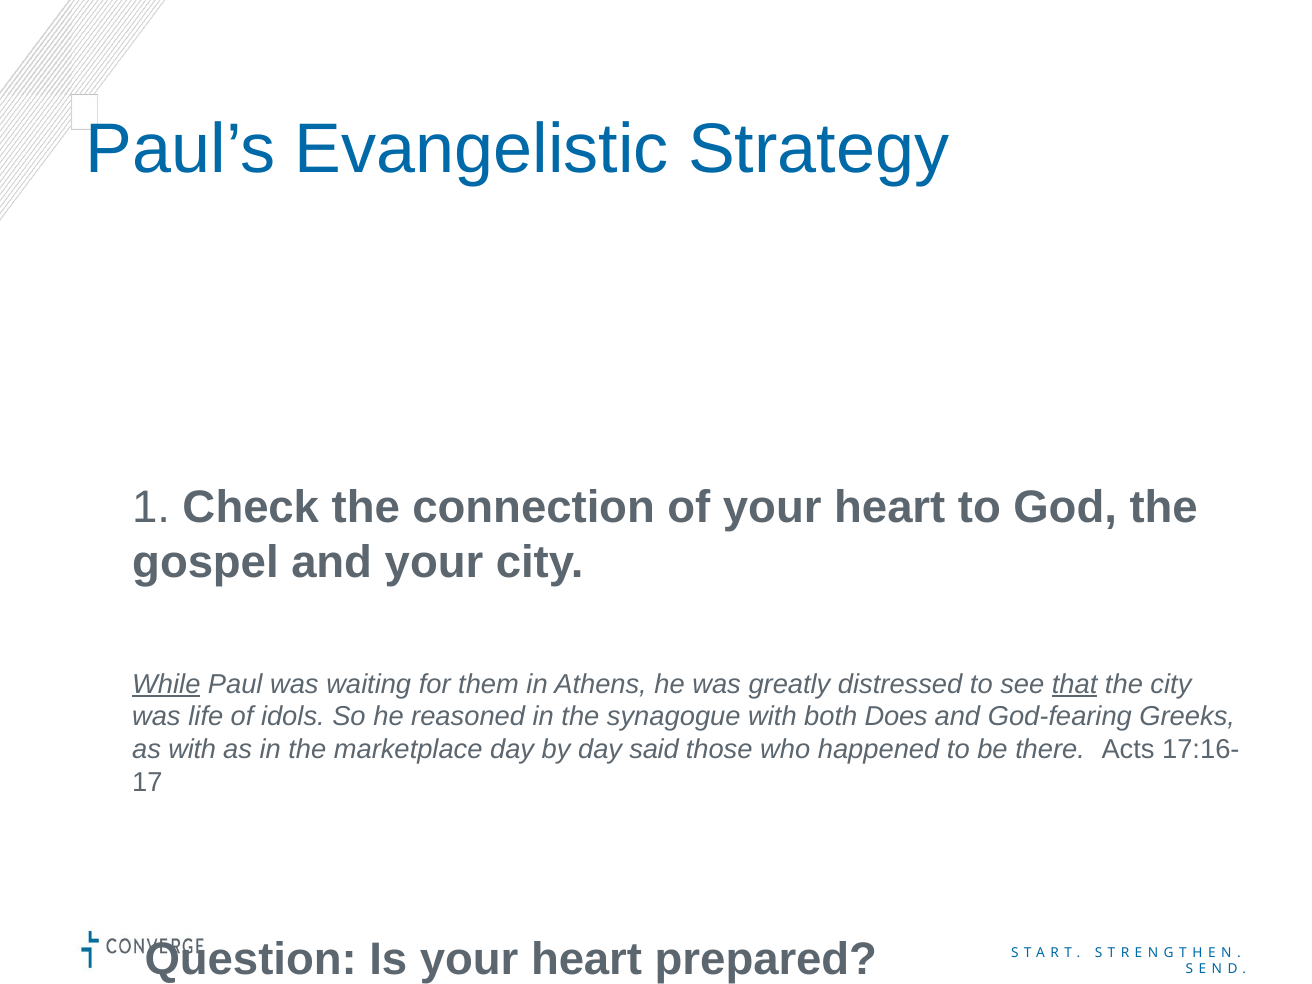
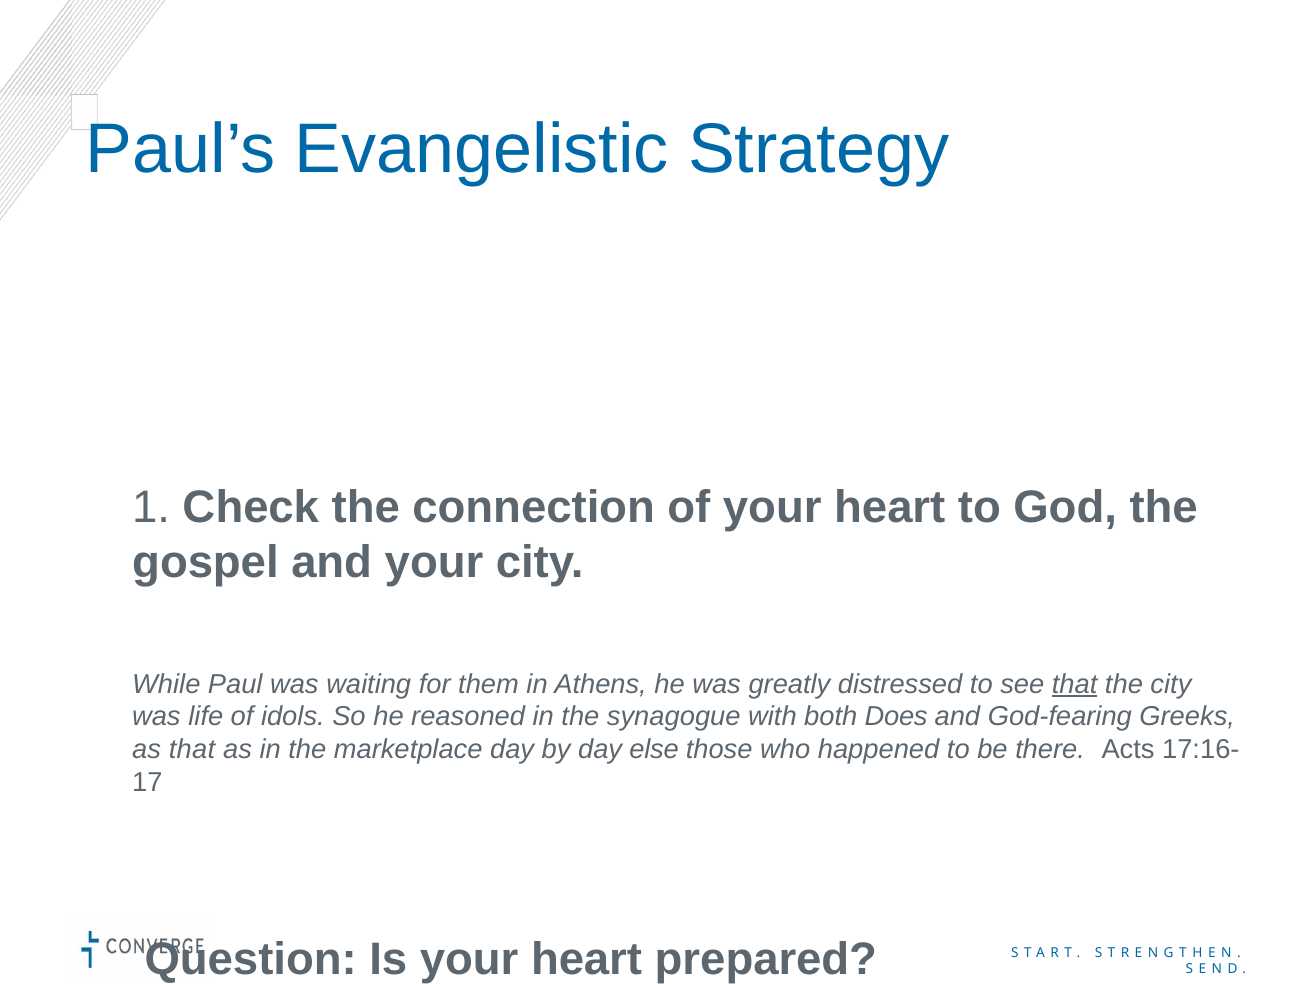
While underline: present -> none (166, 684)
as with: with -> that (192, 750)
said: said -> else (654, 750)
